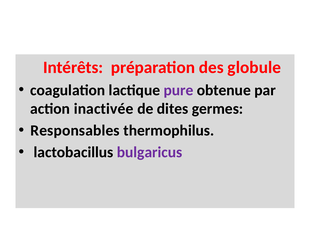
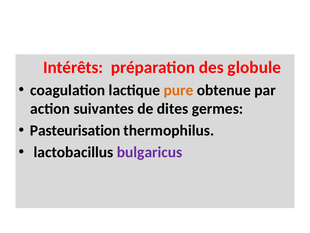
pure colour: purple -> orange (179, 90)
inactivée: inactivée -> suivantes (104, 109)
Responsables: Responsables -> Pasteurisation (75, 130)
